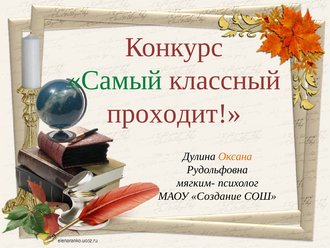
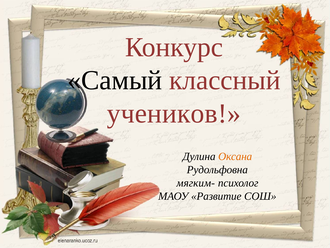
Самый colour: green -> black (115, 80)
проходит: проходит -> учеников (174, 113)
Создание: Создание -> Развитие (216, 196)
